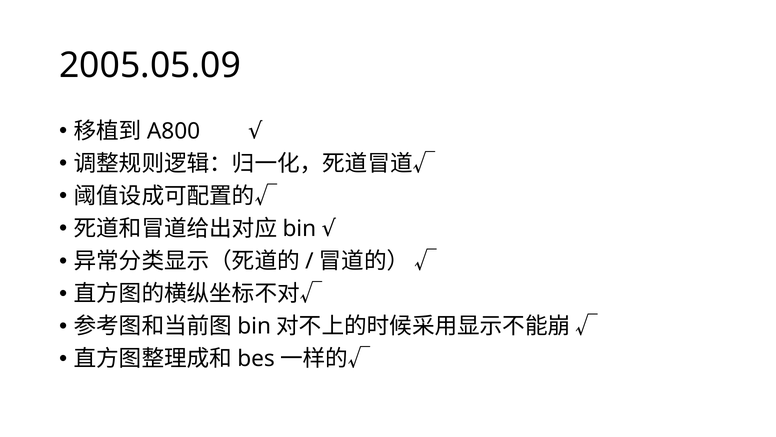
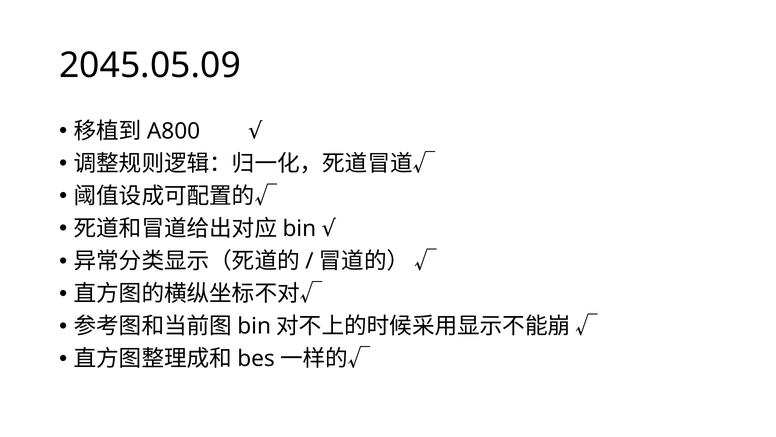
2005.05.09: 2005.05.09 -> 2045.05.09 (150, 65)
